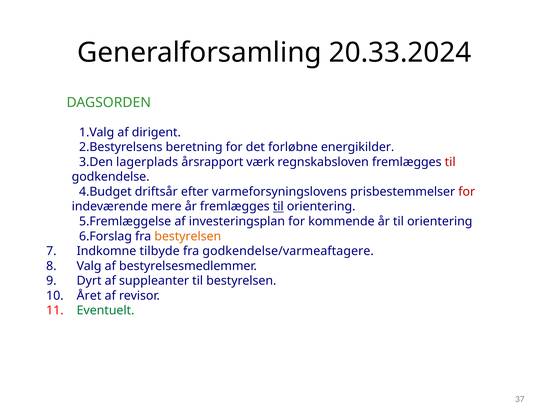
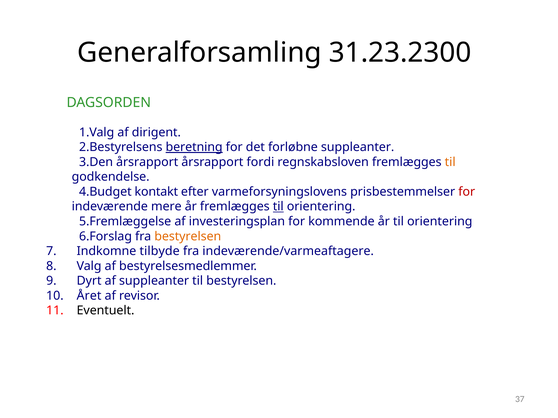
20.33.2024: 20.33.2024 -> 31.23.2300 (400, 53)
beretning underline: none -> present (194, 147)
forløbne energikilder: energikilder -> suppleanter (358, 147)
lagerplads: lagerplads -> årsrapport (147, 162)
værk: værk -> fordi (260, 162)
til colour: red -> orange (450, 162)
driftsår: driftsår -> kontakt (156, 192)
godkendelse/varmeaftagere: godkendelse/varmeaftagere -> indeværende/varmeaftagere (288, 251)
Eventuelt colour: green -> black (106, 311)
